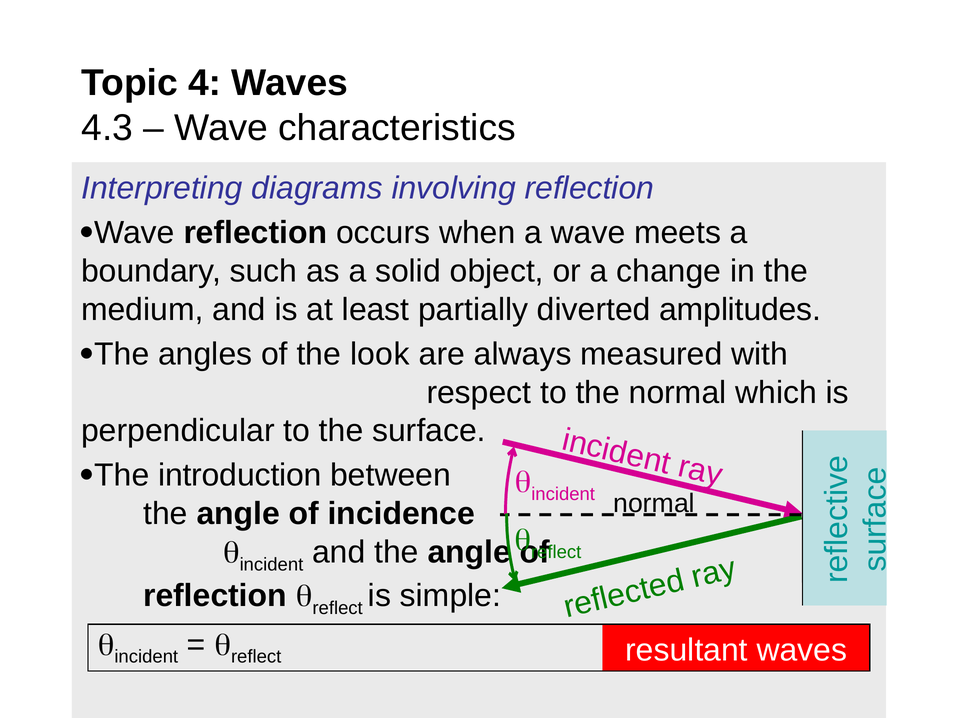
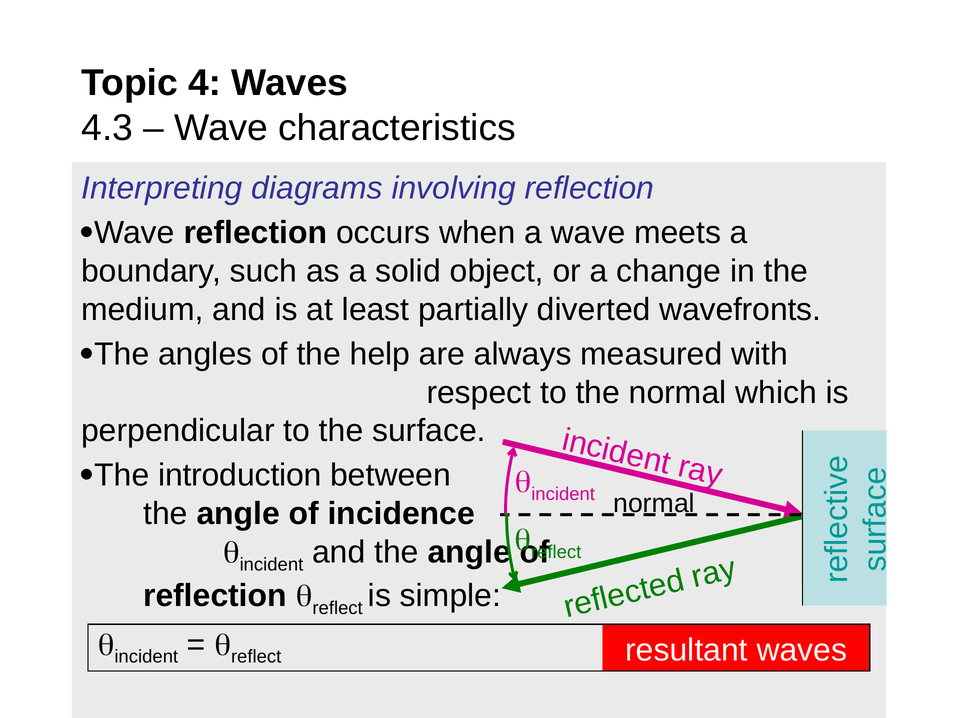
amplitudes: amplitudes -> wavefronts (740, 310)
look: look -> help (380, 354)
